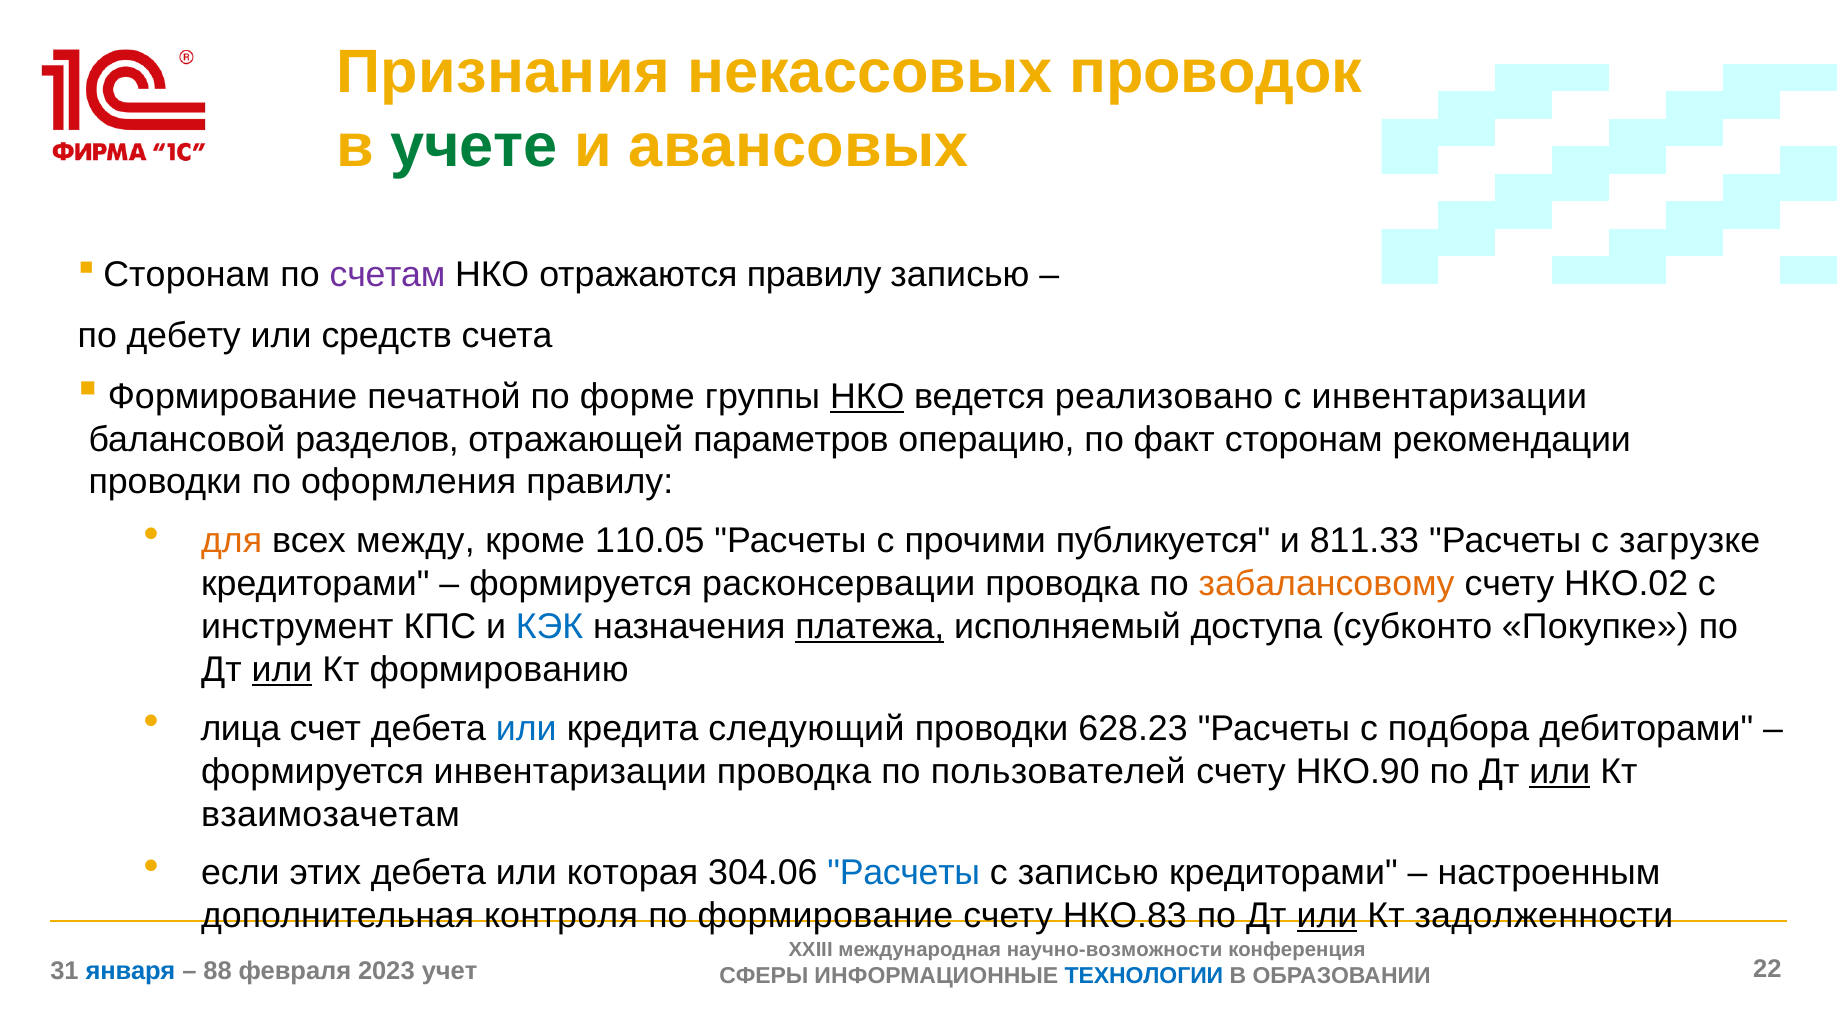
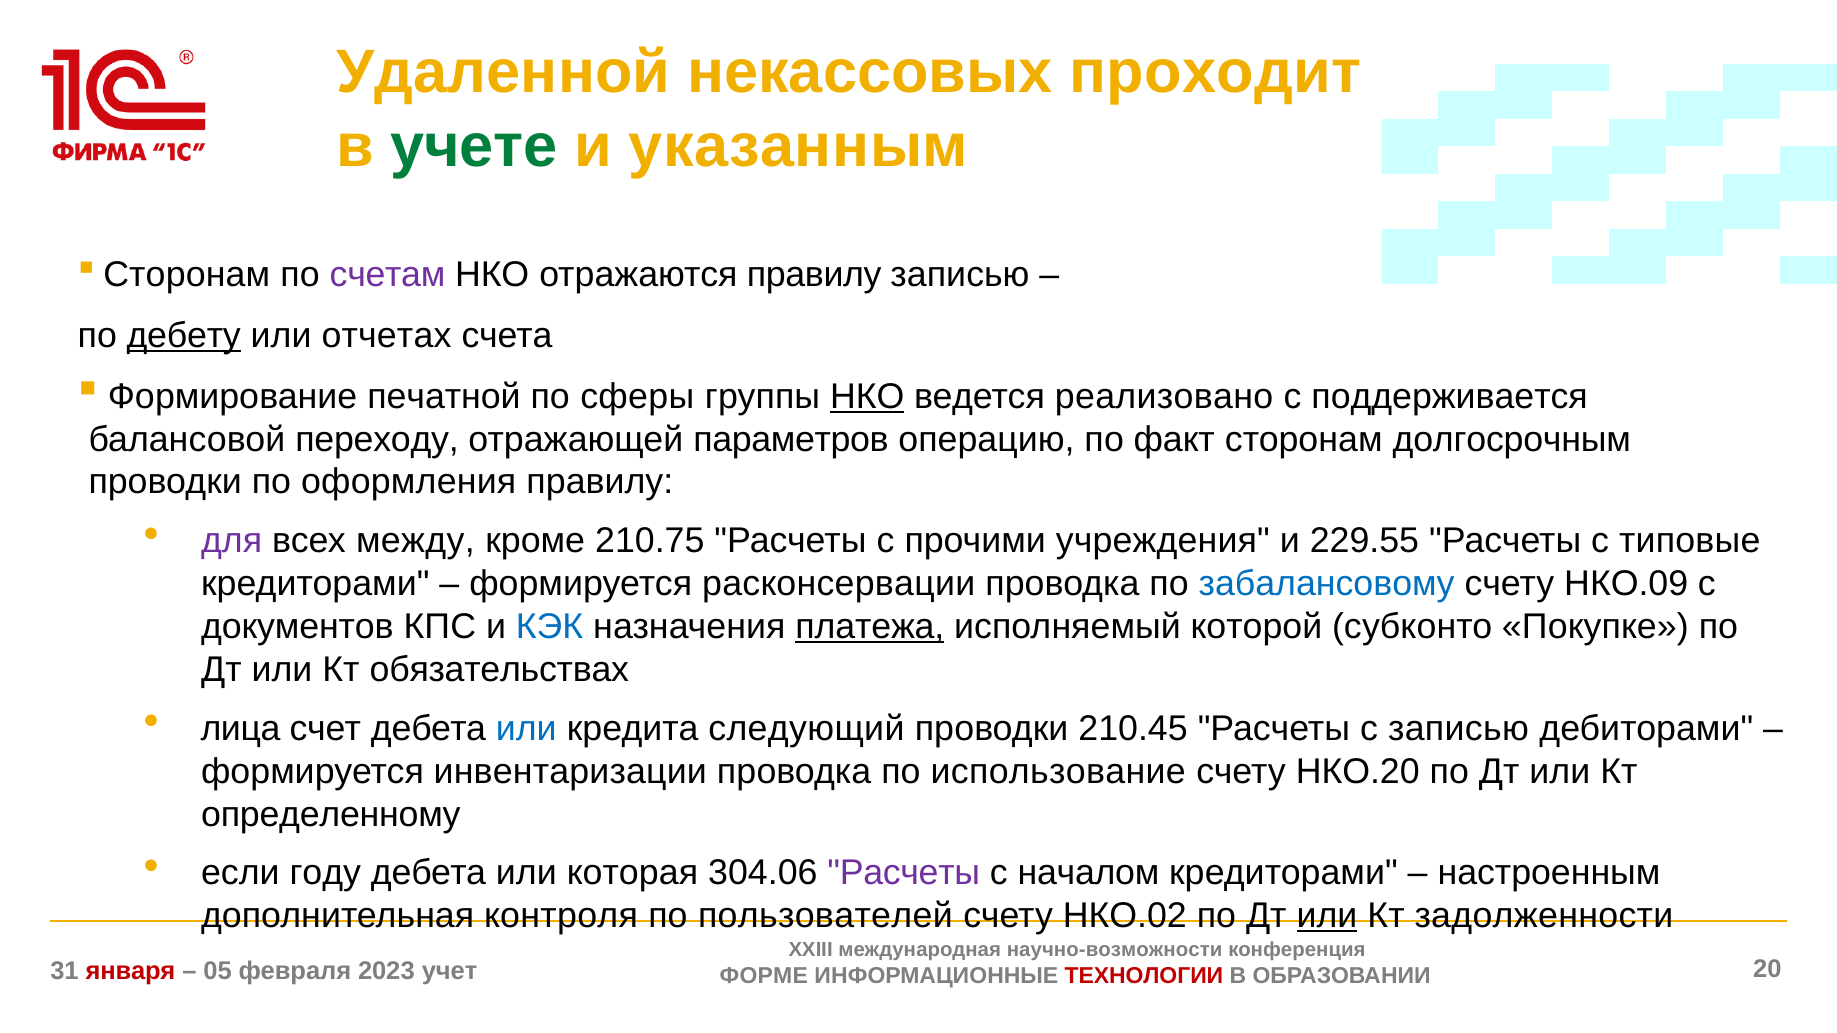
Признания: Признания -> Удаленной (503, 73)
проводок: проводок -> проходит (1216, 73)
авансовых: авансовых -> указанным (799, 146)
дебету underline: none -> present (184, 336)
средств: средств -> отчетах (387, 336)
форме: форме -> сферы (637, 397)
с инвентаризации: инвентаризации -> поддерживается (1450, 397)
разделов: разделов -> переходу (377, 440)
рекомендации: рекомендации -> долгосрочным (1512, 440)
для colour: orange -> purple (232, 541)
110.05: 110.05 -> 210.75 (650, 541)
публикуется: публикуется -> учреждения (1163, 541)
811.33: 811.33 -> 229.55 (1364, 541)
загрузке: загрузке -> типовые (1690, 541)
забалансовому colour: orange -> blue (1327, 584)
НКО.02: НКО.02 -> НКО.09 (1626, 584)
инструмент: инструмент -> документов (297, 627)
доступа: доступа -> которой (1256, 627)
или underline: present -> none (282, 670)
формированию: формированию -> обязательствах (499, 670)
628.23: 628.23 -> 210.45 (1133, 729)
с подбора: подбора -> записью (1458, 729)
пользователей: пользователей -> использование (1058, 772)
НКО.90: НКО.90 -> НКО.20 (1358, 772)
или underline: present -> none (1560, 772)
взаимозачетам: взаимозачетам -> определенному (331, 815)
этих: этих -> году (325, 874)
Расчеты colour: blue -> purple (904, 874)
с записью: записью -> началом (1089, 874)
по формирование: формирование -> пользователей (825, 917)
НКО.83: НКО.83 -> НКО.02 (1125, 917)
января colour: blue -> red (130, 972)
88: 88 -> 05 (218, 972)
СФЕРЫ: СФЕРЫ -> ФОРМЕ (764, 976)
ТЕХНОЛОГИИ colour: blue -> red (1144, 976)
22: 22 -> 20 (1767, 970)
